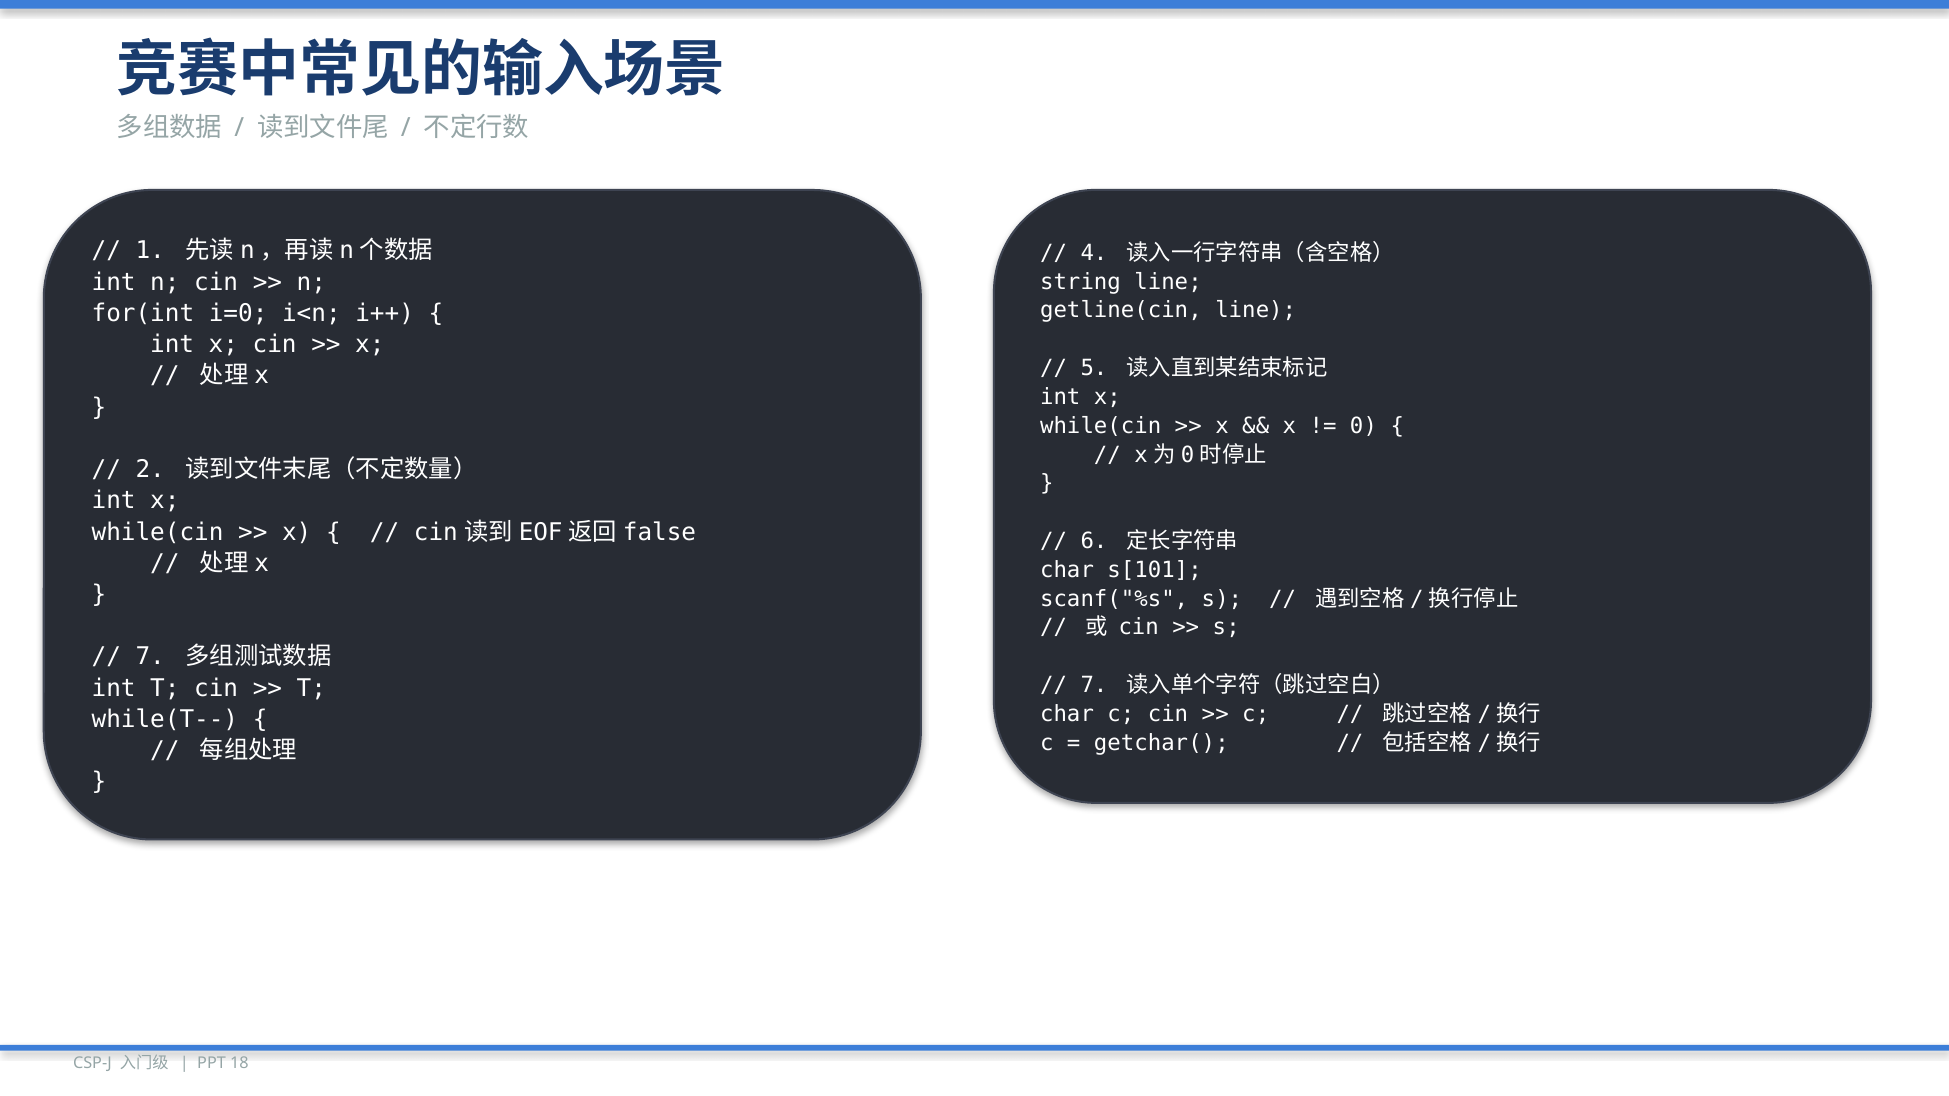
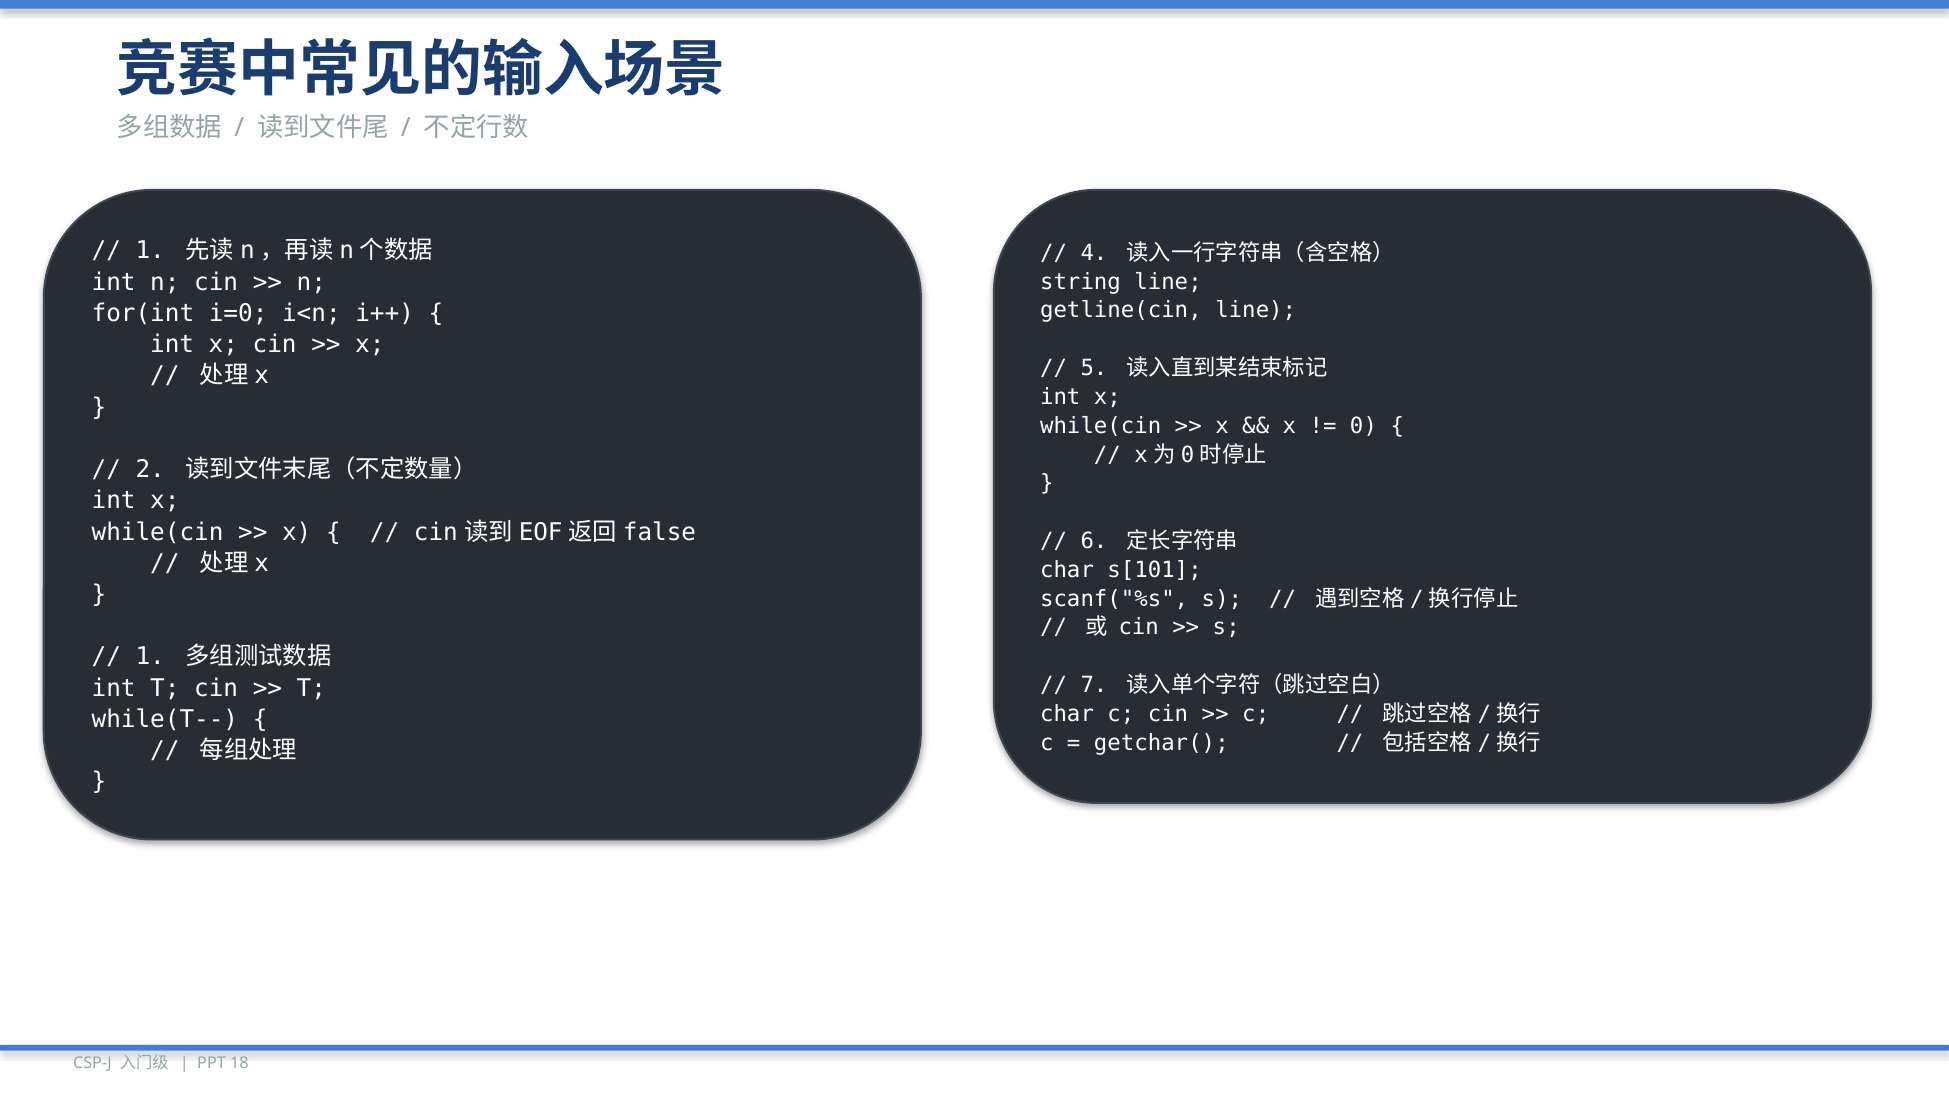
7: 7 -> 1 (150, 657)
